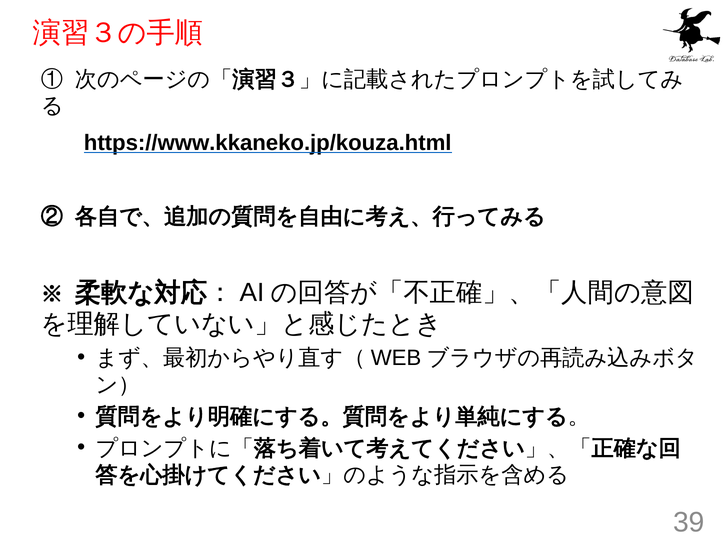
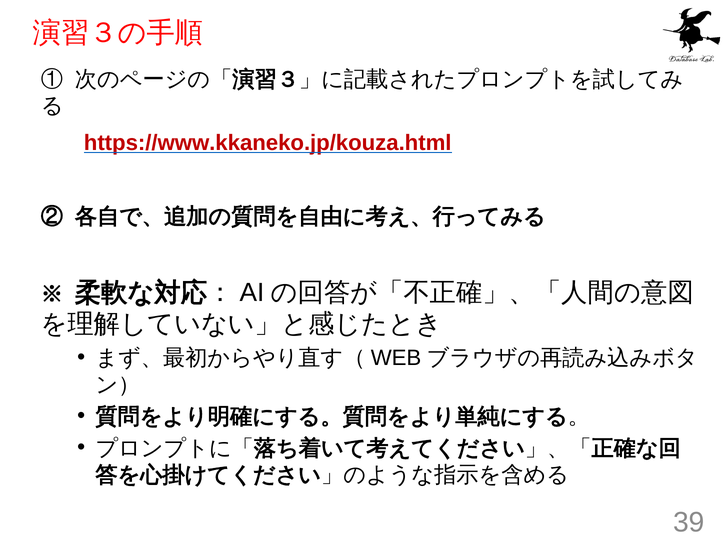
https://www.kkaneko.jp/kouza.html colour: black -> red (268, 143)
